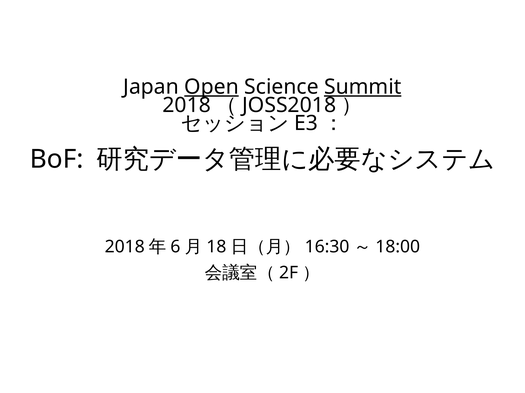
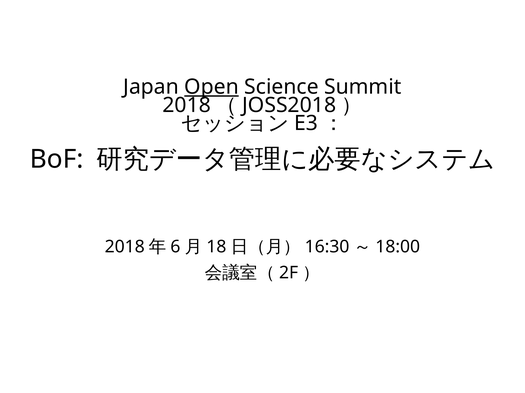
Summit underline: present -> none (363, 87)
